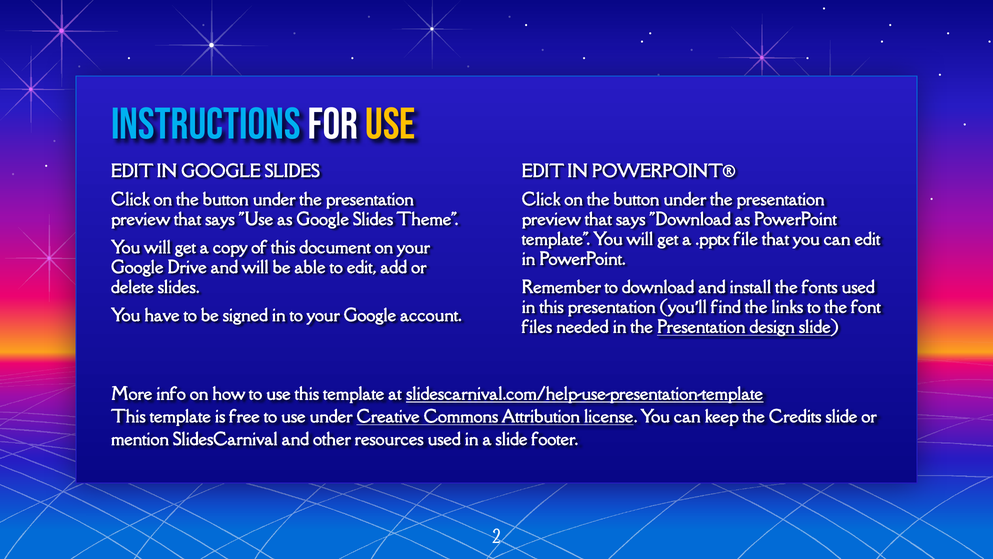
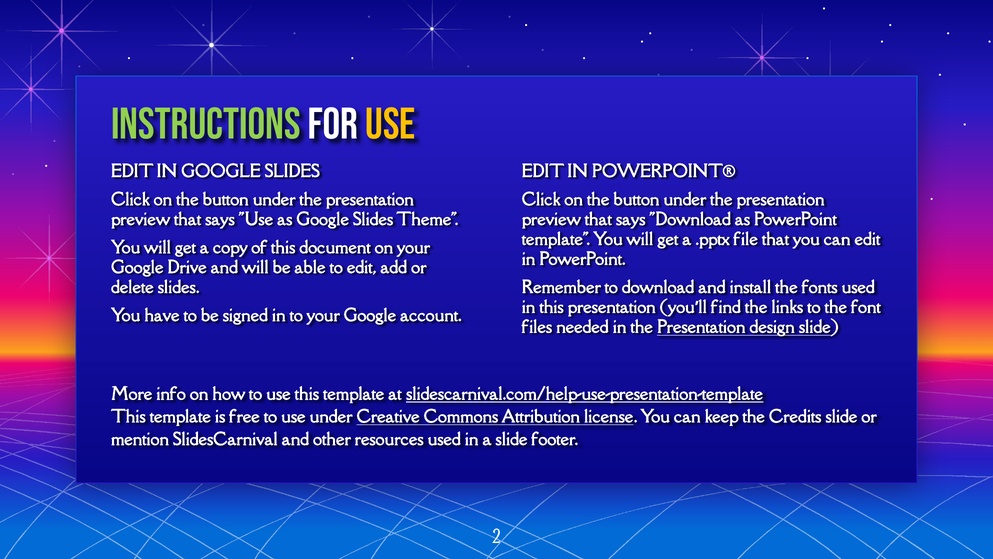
Instructions colour: light blue -> light green (206, 124)
